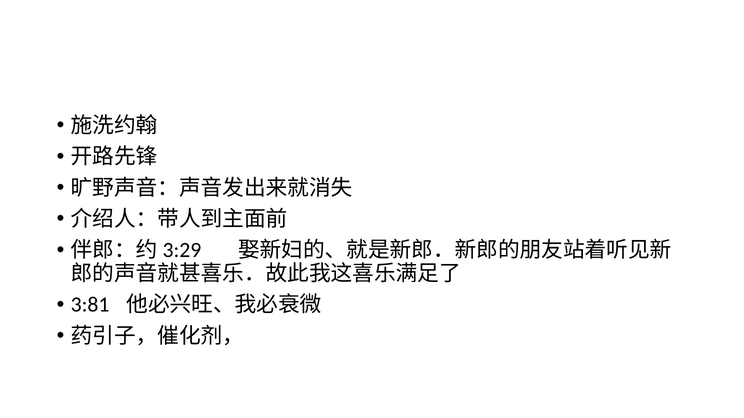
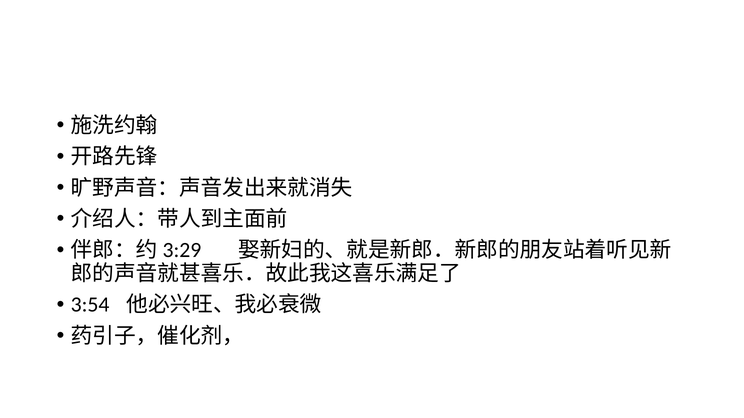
3:81: 3:81 -> 3:54 (90, 305)
